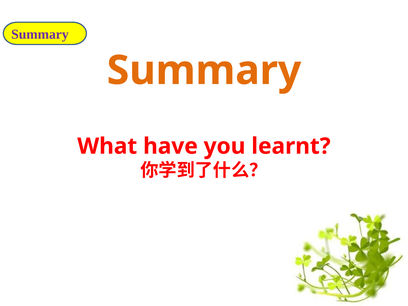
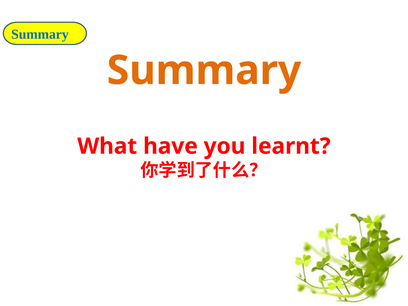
Summary colour: purple -> blue (40, 34)
